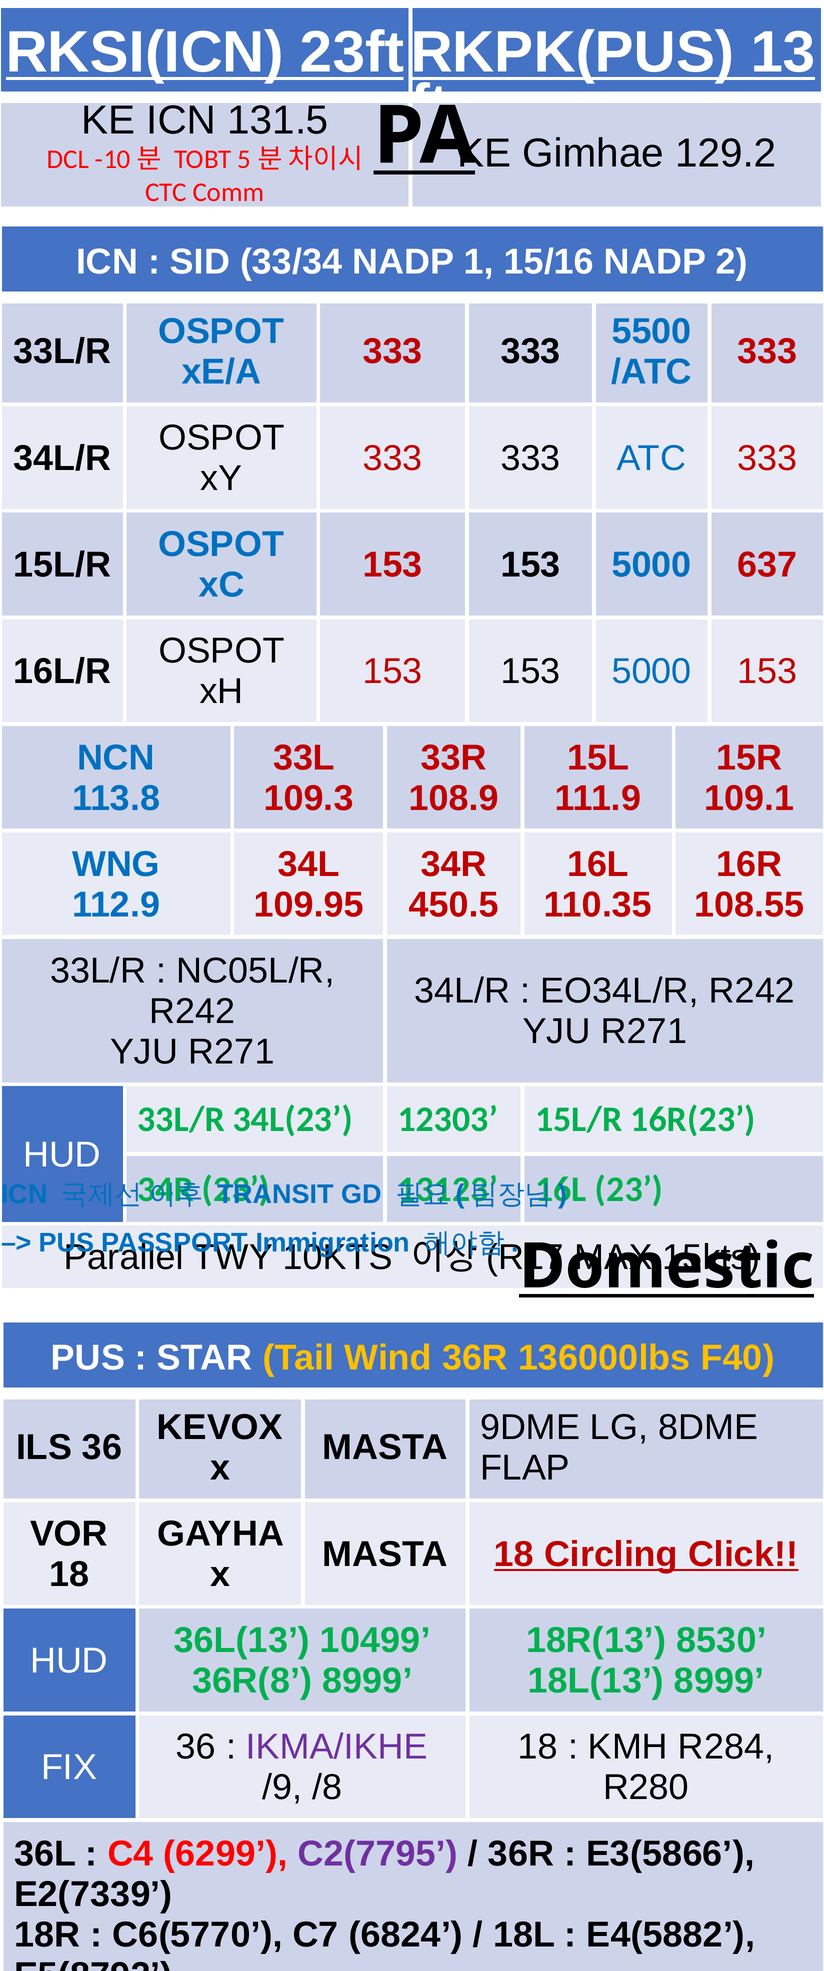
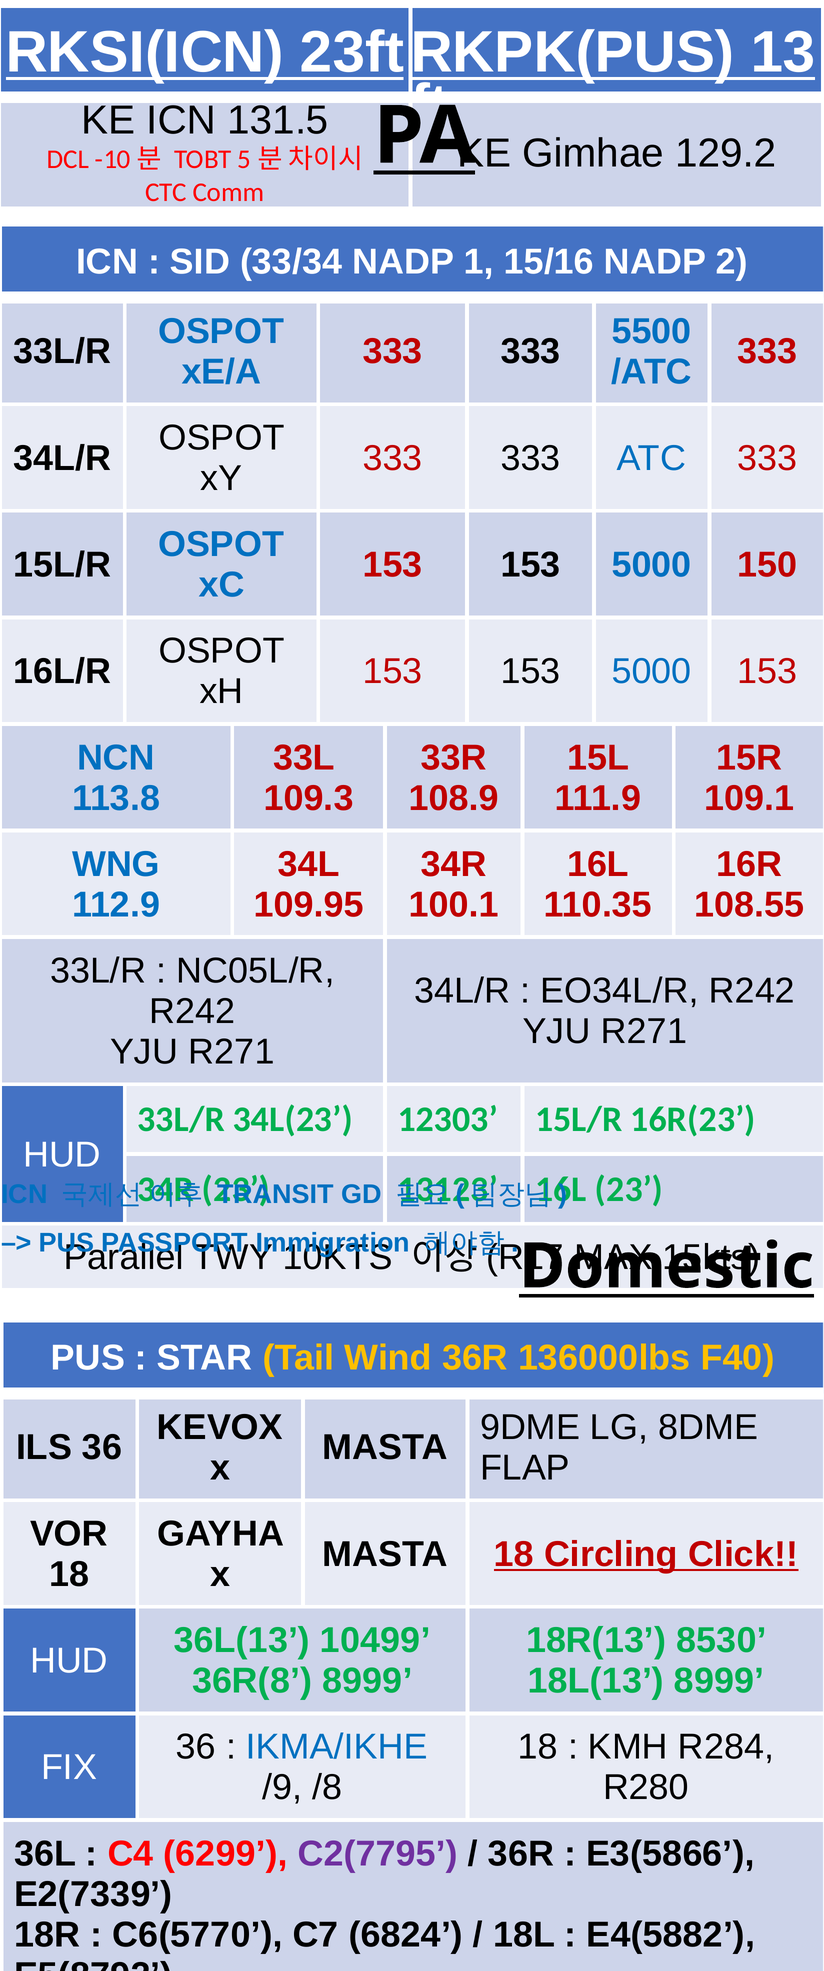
637: 637 -> 150 (767, 565)
450.5: 450.5 -> 100.1 (454, 905)
IKMA/IKHE colour: purple -> blue (337, 1748)
